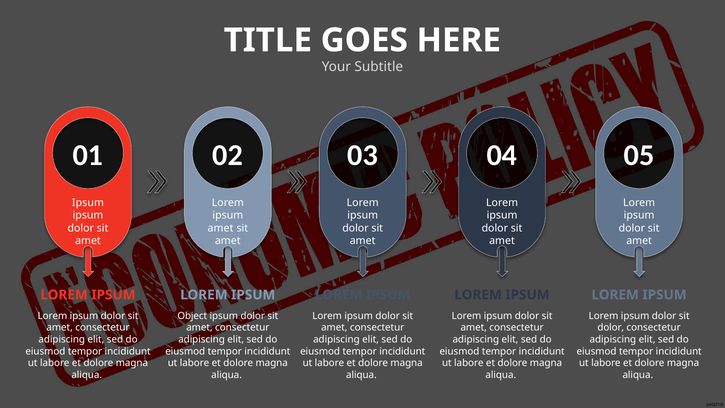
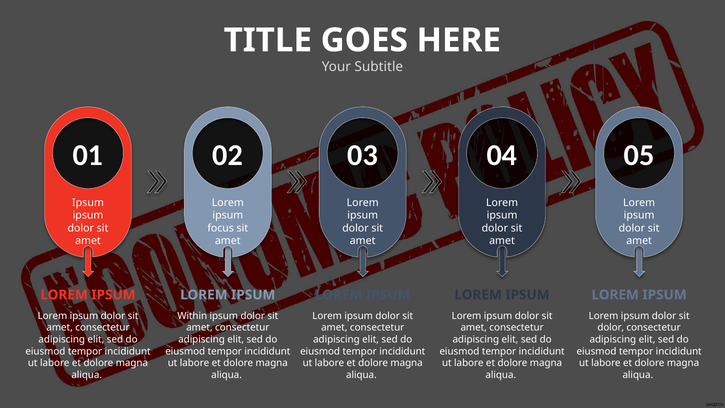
amet: amet -> focus (221, 228)
Object: Object -> Within (192, 316)
